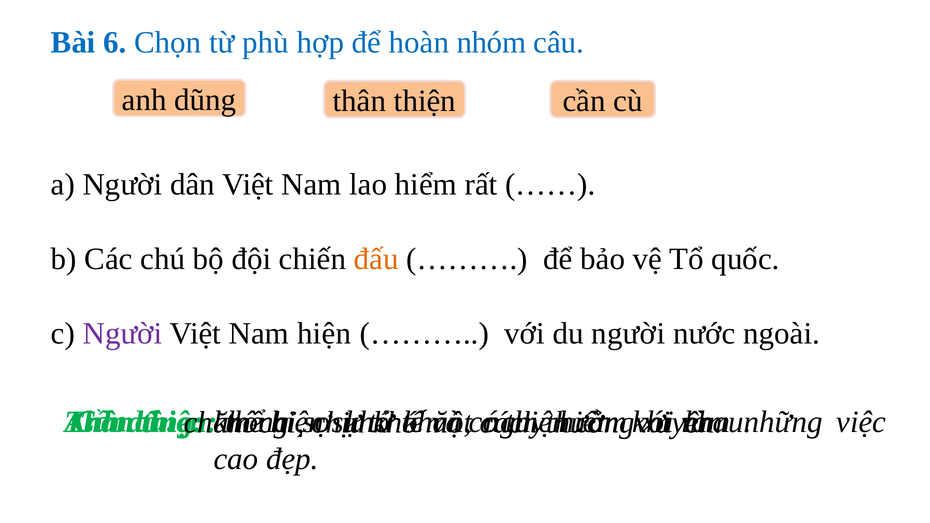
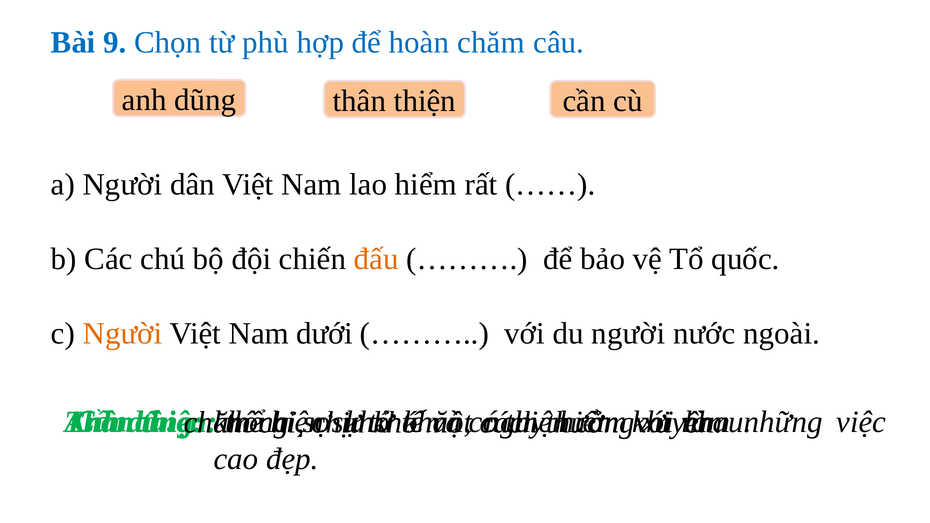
6: 6 -> 9 (115, 42)
hoàn nhóm: nhóm -> chăm (491, 42)
Người colour: purple -> orange (122, 334)
Nam hiện: hiện -> dưới (325, 334)
